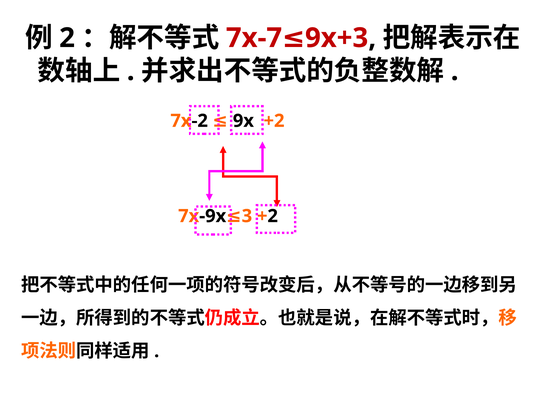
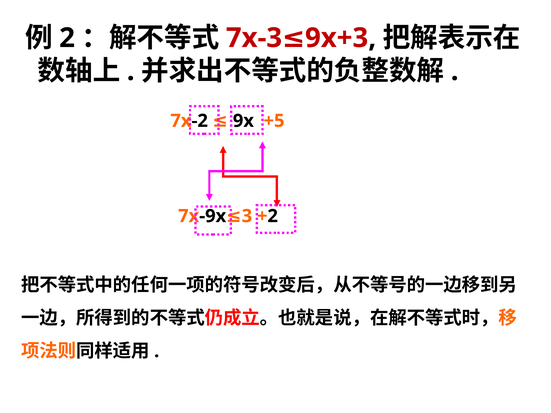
7x-7: 7x-7 -> 7x-3 (254, 38)
+2: +2 -> +5 (274, 121)
